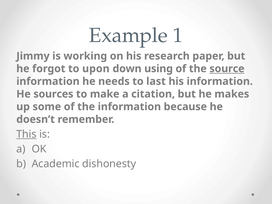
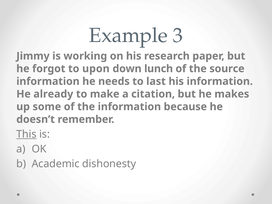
1: 1 -> 3 (178, 35)
using: using -> lunch (159, 69)
source underline: present -> none (227, 69)
sources: sources -> already (53, 94)
